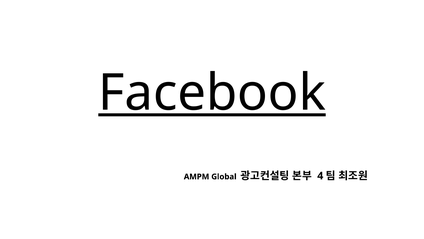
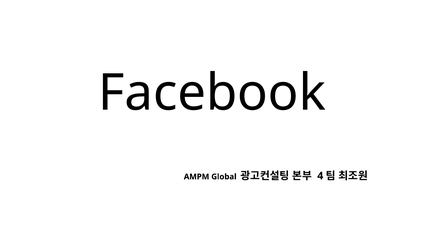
Facebook underline: present -> none (212, 93)
